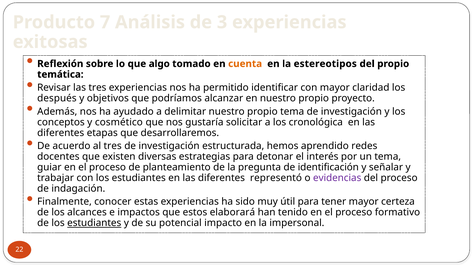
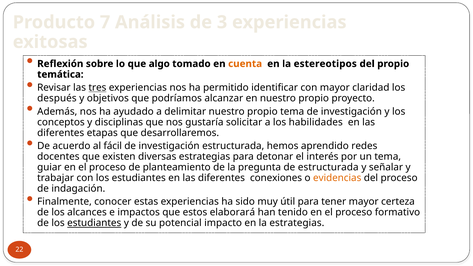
tres underline: none -> present (97, 88)
cosmético: cosmético -> disciplinas (119, 122)
cronológica: cronológica -> habilidades (316, 122)
al tres: tres -> fácil (113, 146)
de identificación: identificación -> estructurada (328, 167)
representó: representó -> conexiones (276, 178)
evidencias colour: purple -> orange (337, 178)
la impersonal: impersonal -> estrategias (297, 223)
